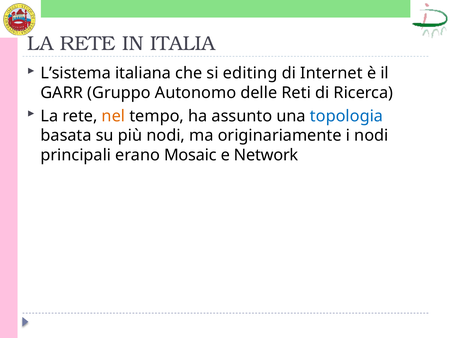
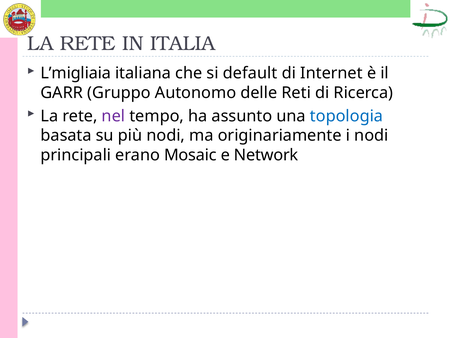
L’sistema: L’sistema -> L’migliaia (76, 73)
editing: editing -> default (250, 73)
nel colour: orange -> purple (113, 116)
